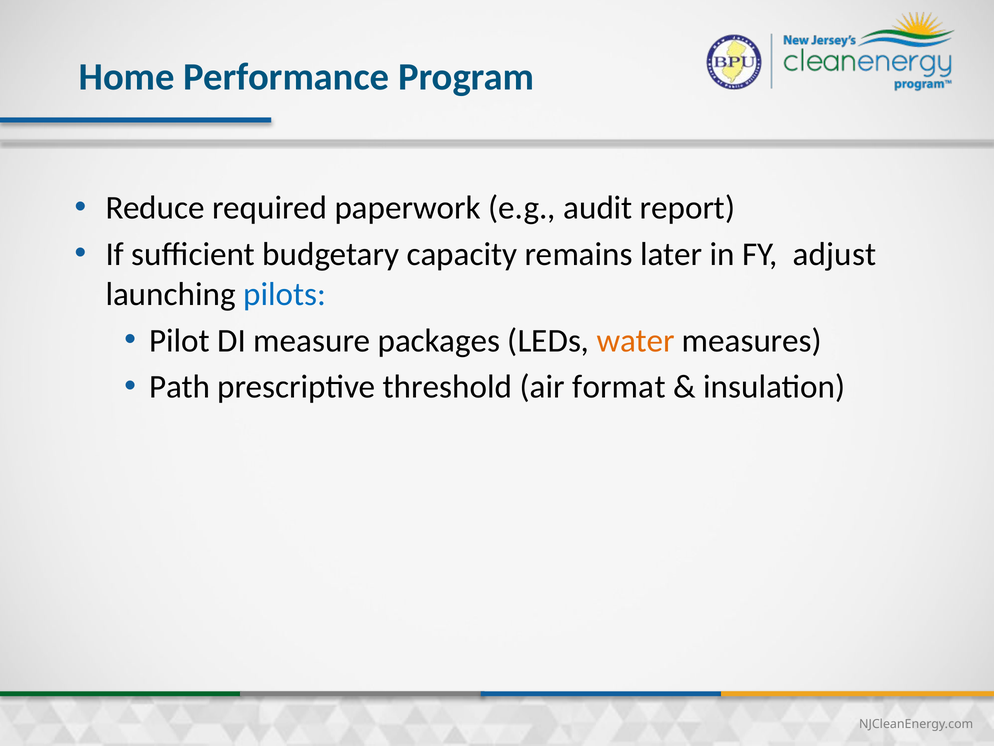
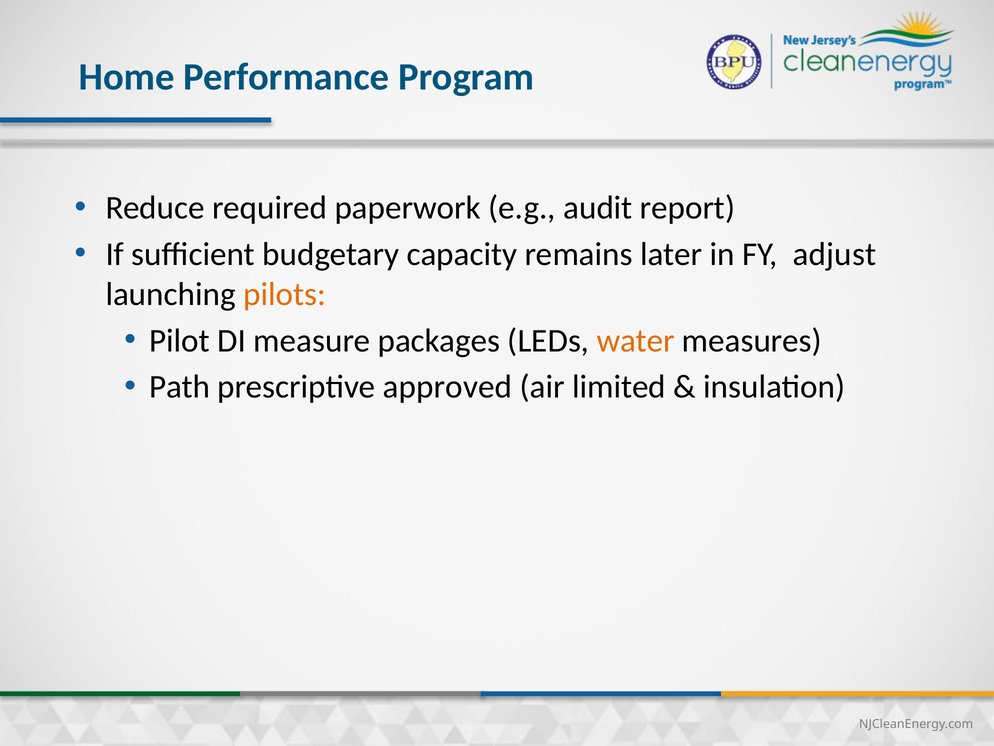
pilots colour: blue -> orange (285, 294)
threshold: threshold -> approved (447, 387)
format: format -> limited (619, 387)
